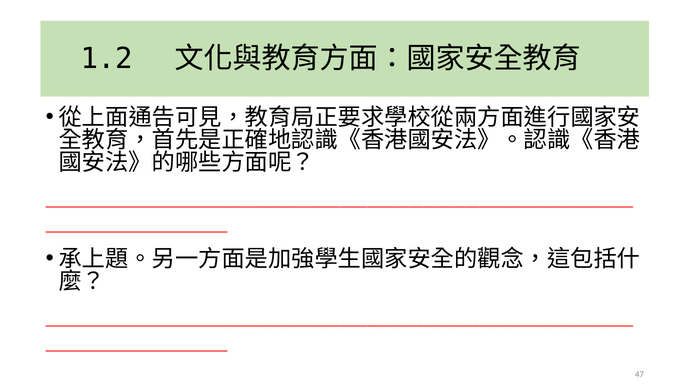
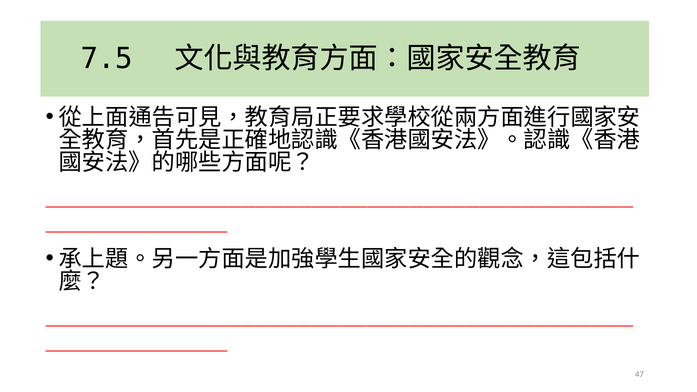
1.2: 1.2 -> 7.5 (107, 59)
